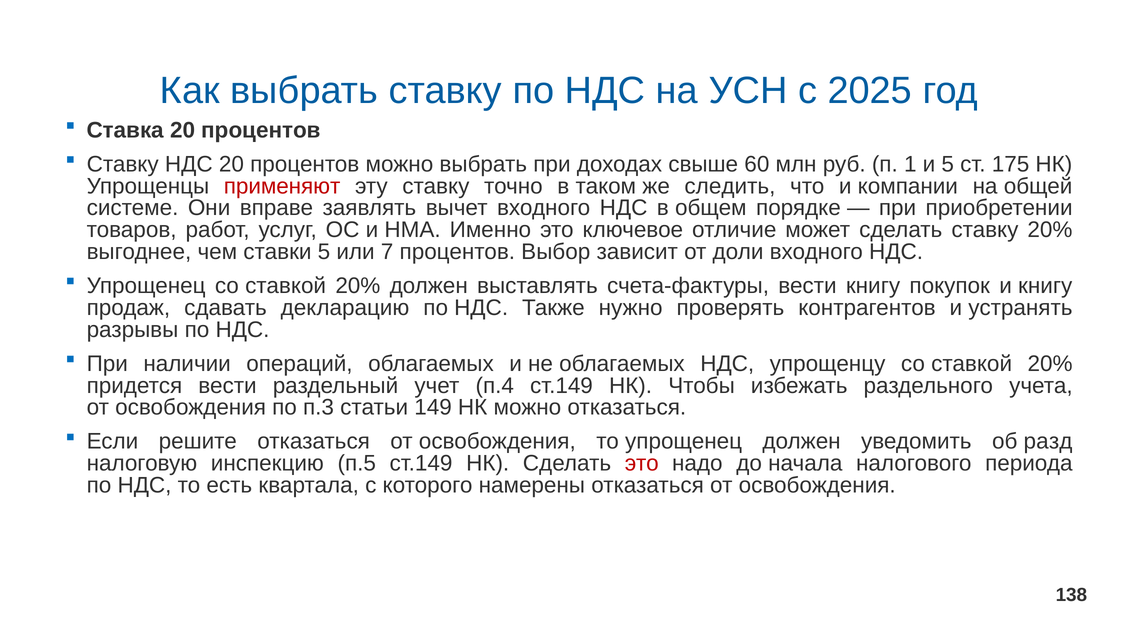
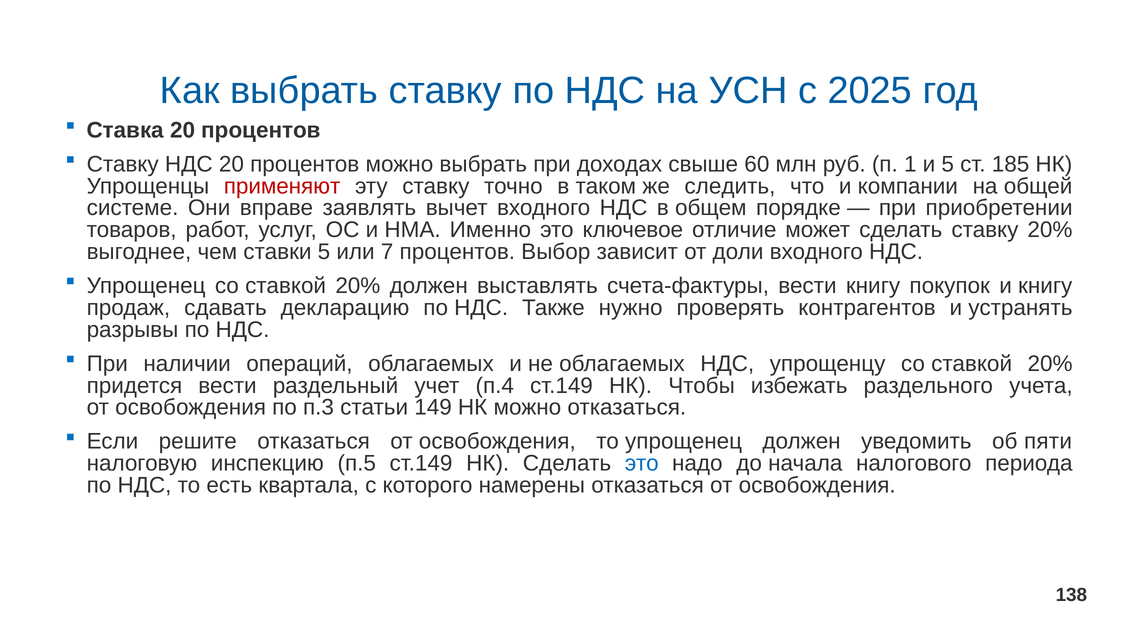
175: 175 -> 185 (1011, 164)
разд: разд -> пяти (1048, 441)
это colour: red -> blue (642, 463)
